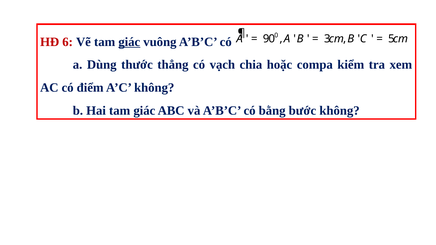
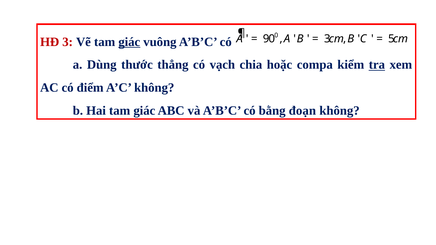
HĐ 6: 6 -> 3 (68, 42)
tra underline: none -> present (377, 65)
bước: bước -> đoạn (302, 111)
